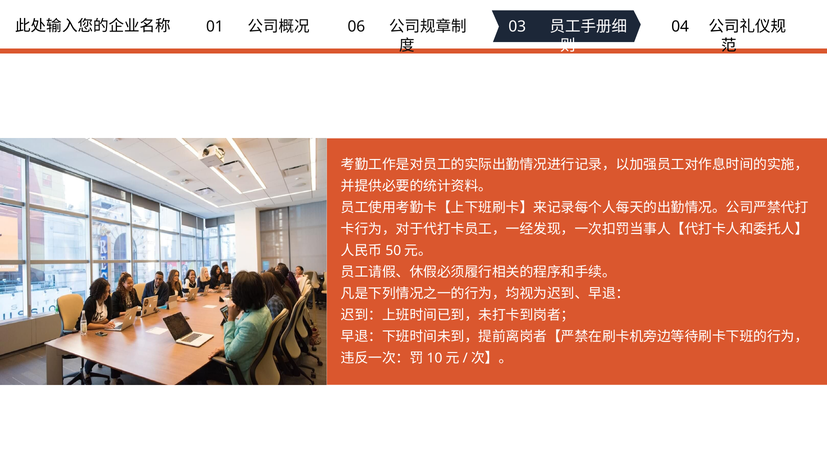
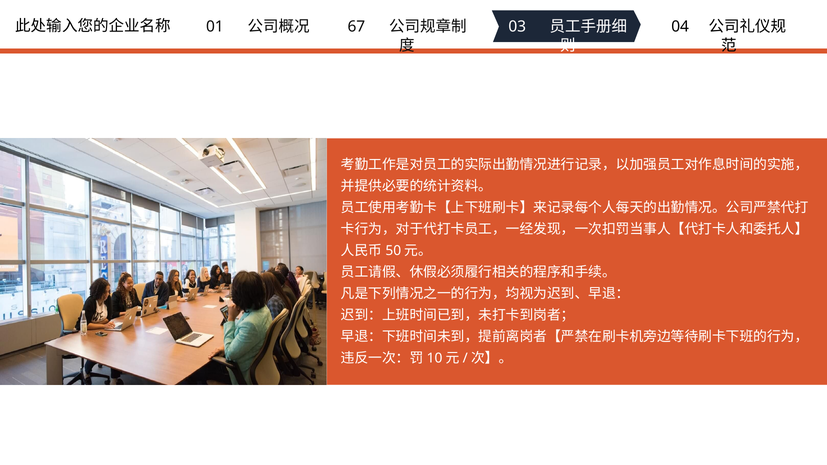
06: 06 -> 67 (356, 27)
